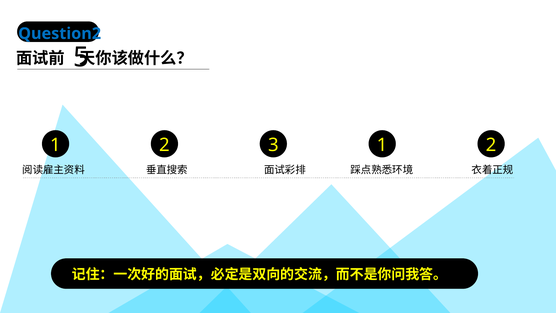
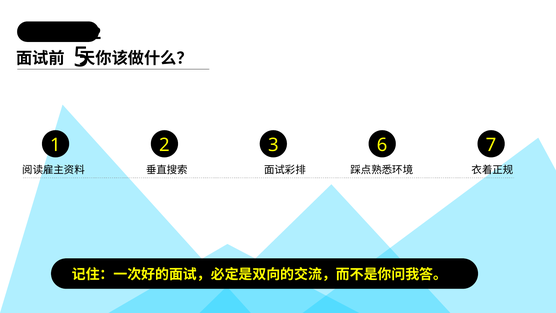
Question2 colour: blue -> black (60, 34)
1 1: 1 -> 6 (382, 145)
3 2: 2 -> 7 (491, 145)
